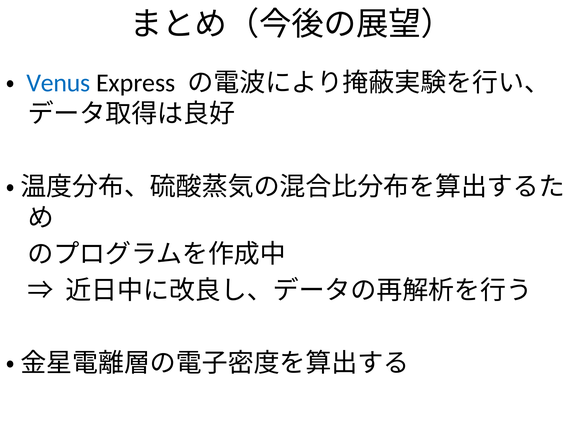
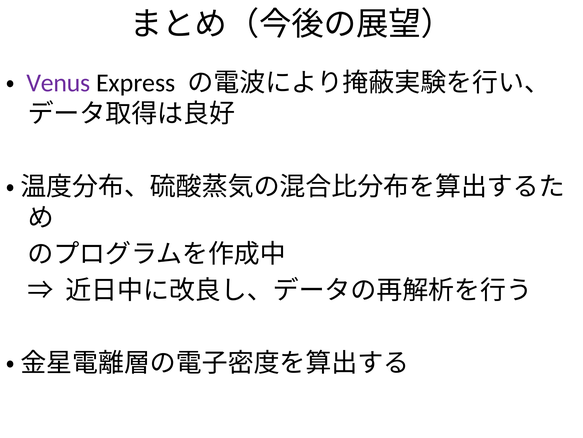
Venus colour: blue -> purple (58, 83)
